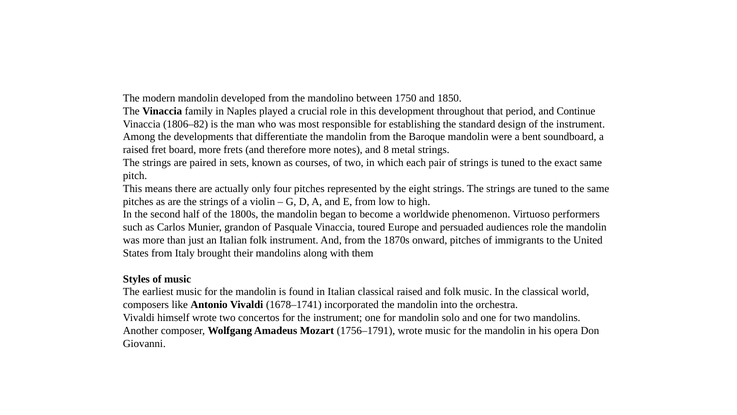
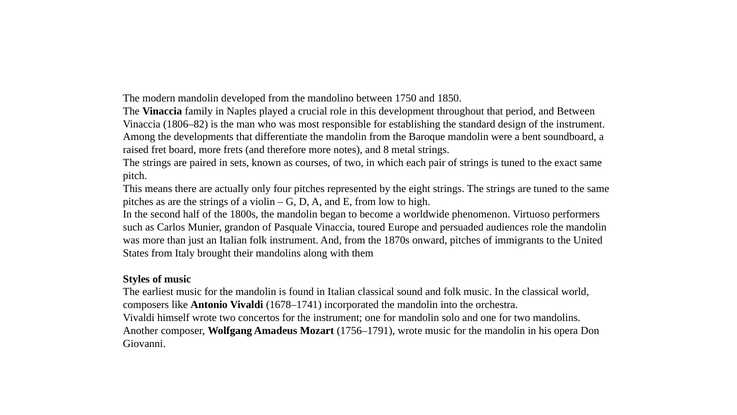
and Continue: Continue -> Between (576, 111)
classical raised: raised -> sound (410, 292)
